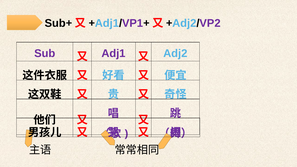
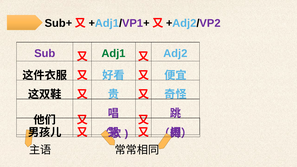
Adj1 colour: purple -> green (113, 53)
